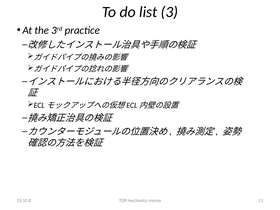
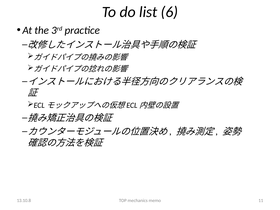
3: 3 -> 6 (169, 12)
